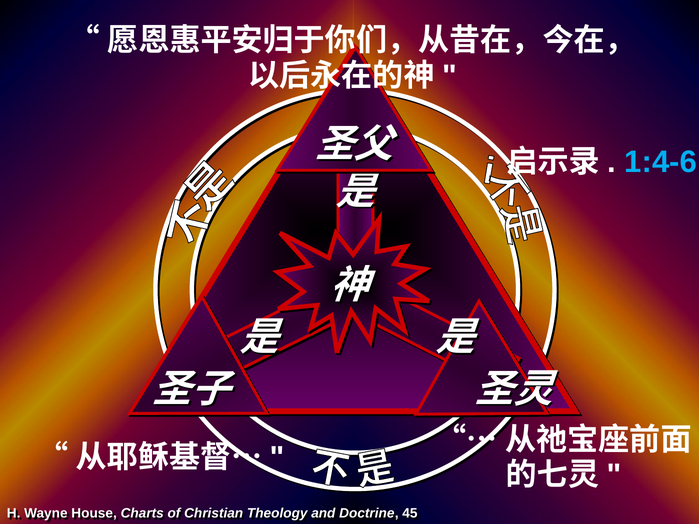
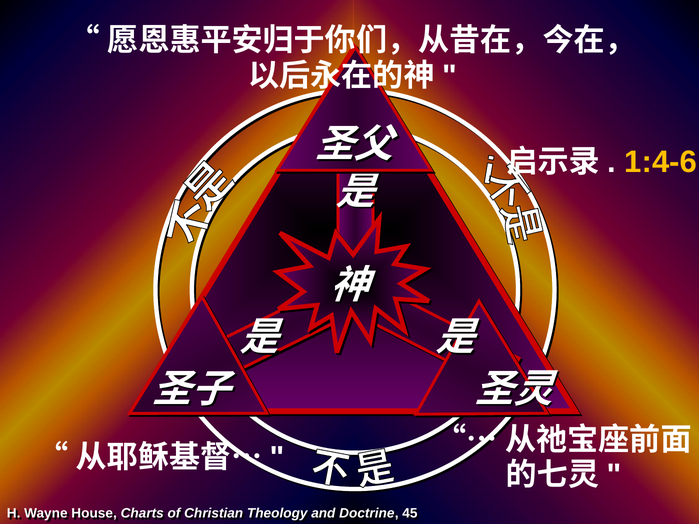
1:4-6 colour: light blue -> yellow (661, 162)
